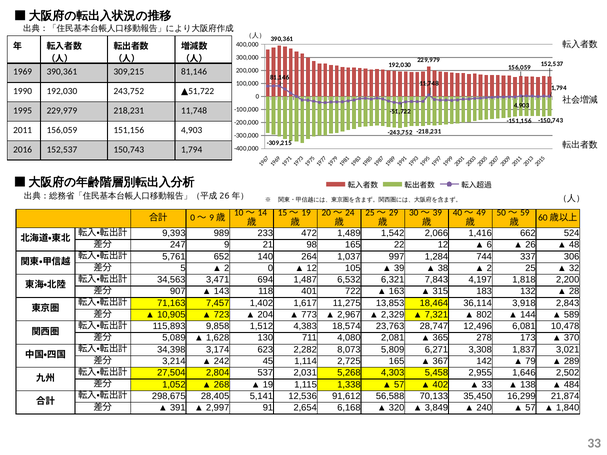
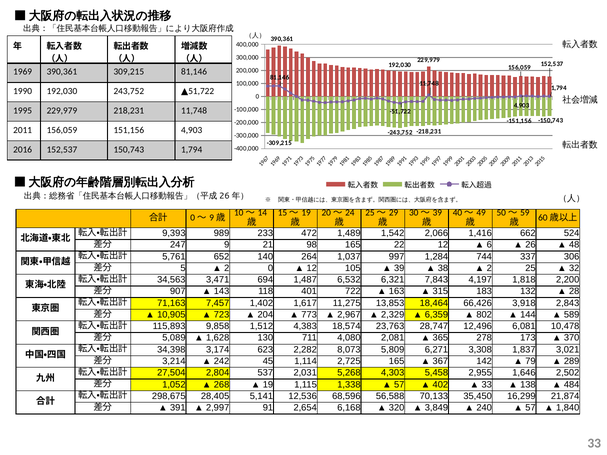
36,114: 36,114 -> 66,426 (478, 303)
7,321: 7,321 -> 6,359 (436, 315)
91,612: 91,612 -> 68,596 (346, 396)
